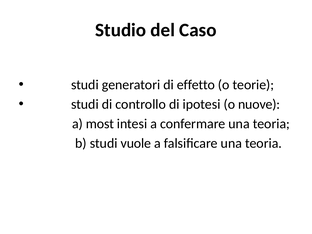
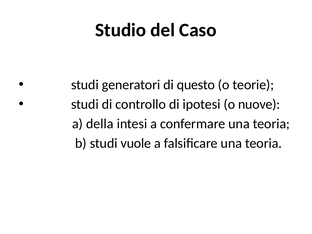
effetto: effetto -> questo (196, 85)
most: most -> della (100, 124)
